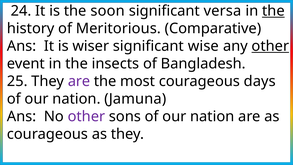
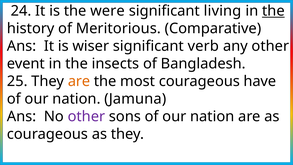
soon: soon -> were (108, 11)
versa: versa -> living (223, 11)
wise: wise -> verb (203, 46)
other underline: present -> none (270, 46)
are colour: purple -> orange (79, 81)
days: days -> have (260, 81)
